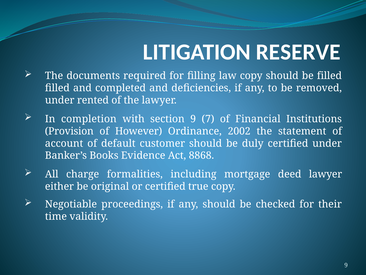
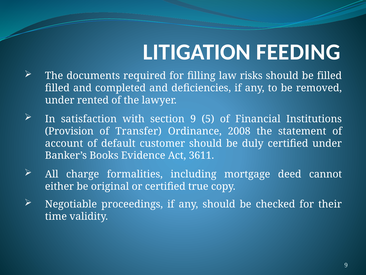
RESERVE: RESERVE -> FEEDING (298, 52)
law copy: copy -> risks (251, 76)
completion: completion -> satisfaction (89, 119)
7: 7 -> 5 (208, 119)
However: However -> Transfer (139, 131)
2002: 2002 -> 2008 (239, 131)
8868: 8868 -> 3611 (201, 155)
deed lawyer: lawyer -> cannot (326, 174)
